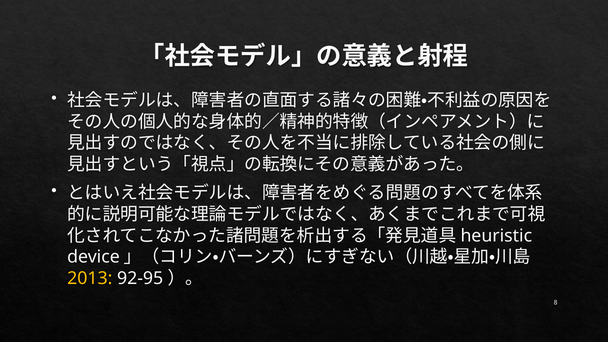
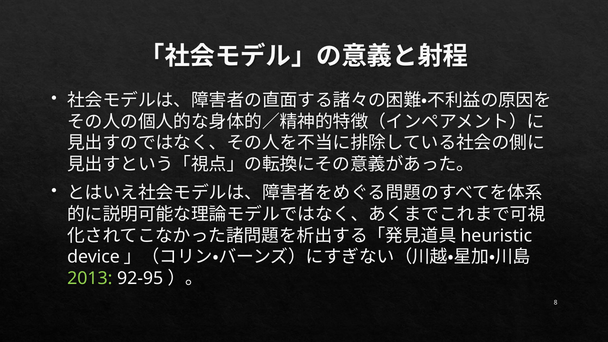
2013 colour: yellow -> light green (90, 278)
